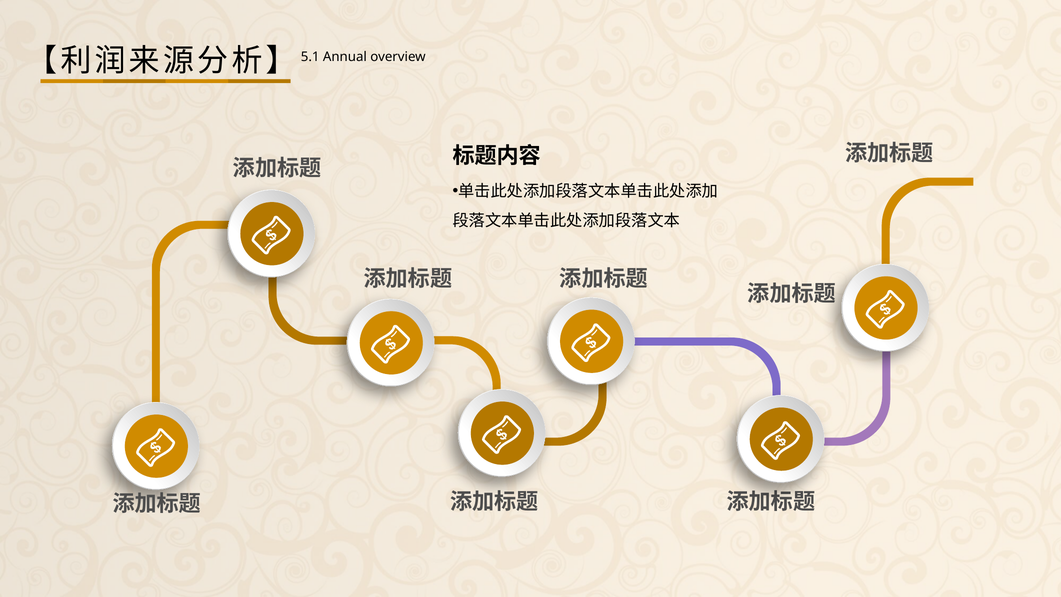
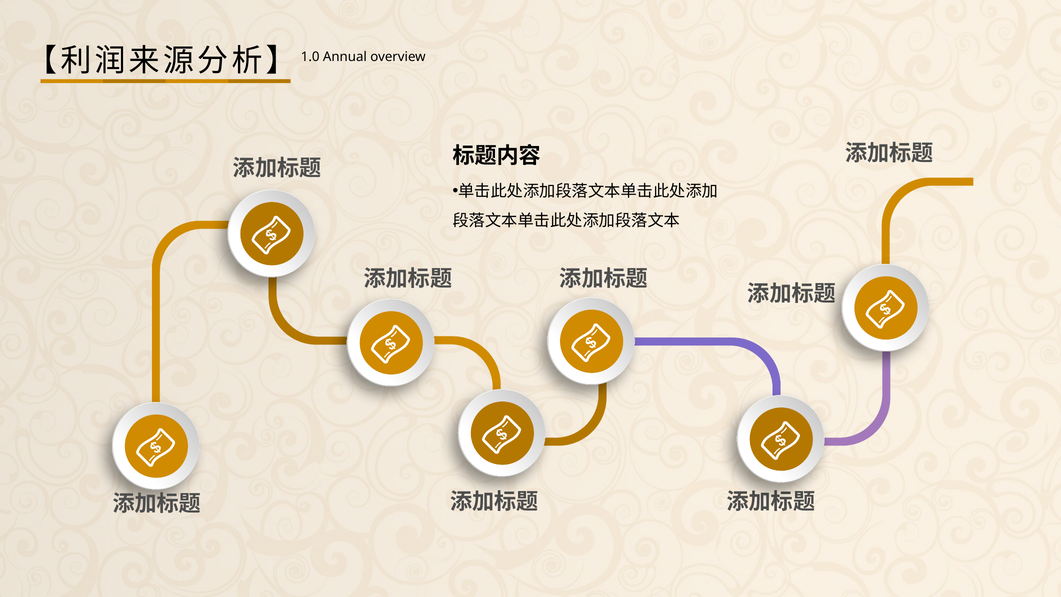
5.1: 5.1 -> 1.0 (310, 57)
